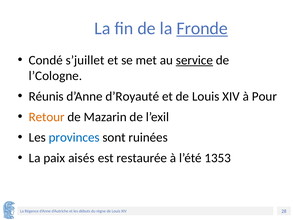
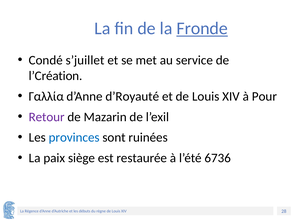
service underline: present -> none (194, 60)
l’Cologne: l’Cologne -> l’Création (56, 76)
Réunis: Réunis -> Γαλλία (46, 96)
Retour colour: orange -> purple (47, 117)
aisés: aisés -> siège (82, 158)
1353: 1353 -> 6736 (218, 158)
